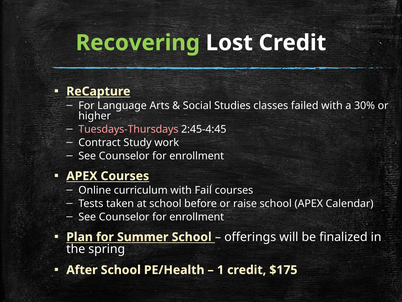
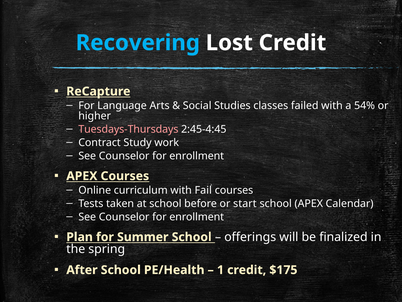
Recovering colour: light green -> light blue (138, 43)
30%: 30% -> 54% (365, 105)
raise: raise -> start (245, 203)
